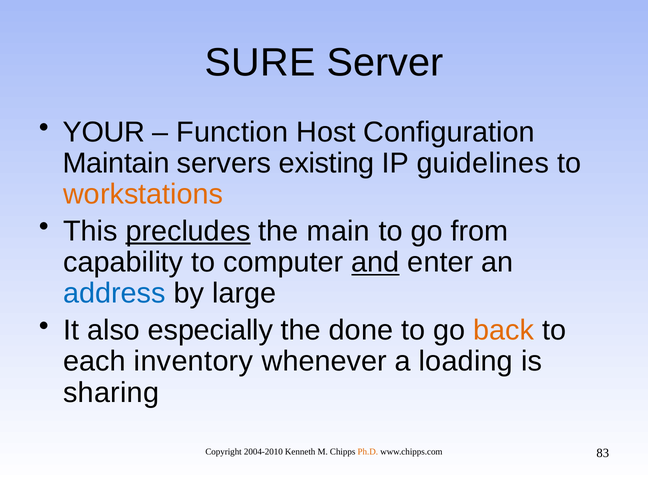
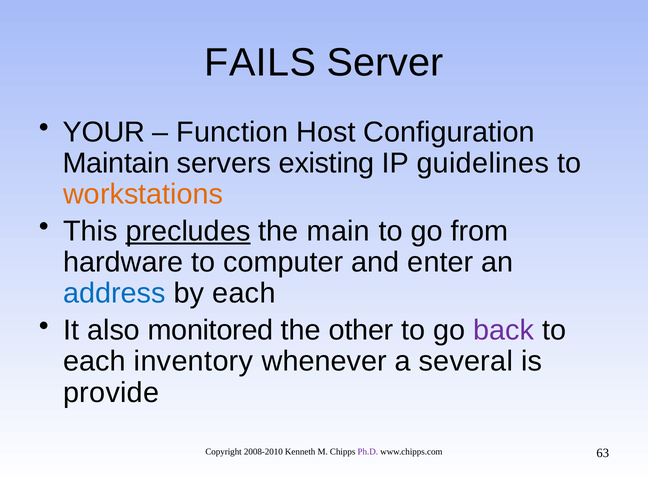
SURE: SURE -> FAILS (260, 63)
capability: capability -> hardware (123, 262)
and underline: present -> none (375, 262)
by large: large -> each (244, 293)
especially: especially -> monitored (211, 330)
done: done -> other (361, 330)
back colour: orange -> purple (504, 330)
loading: loading -> several (466, 361)
sharing: sharing -> provide (111, 393)
2004-2010: 2004-2010 -> 2008-2010 (263, 452)
Ph.D colour: orange -> purple (368, 452)
83: 83 -> 63 (603, 453)
